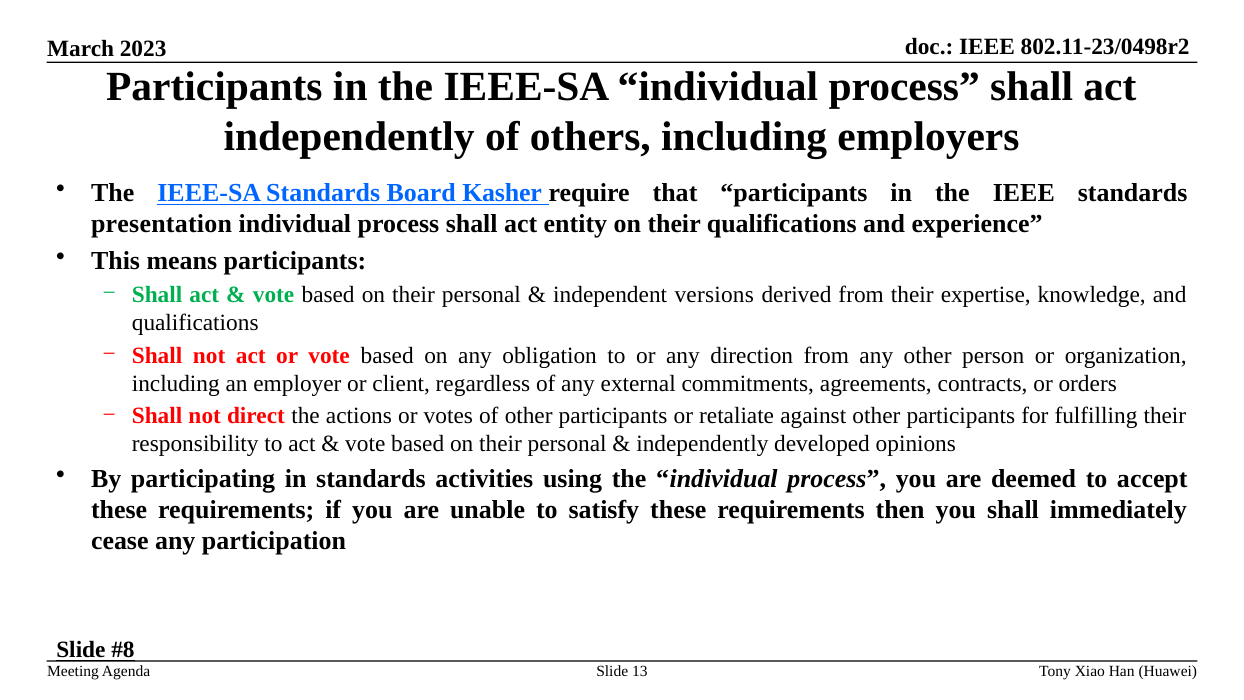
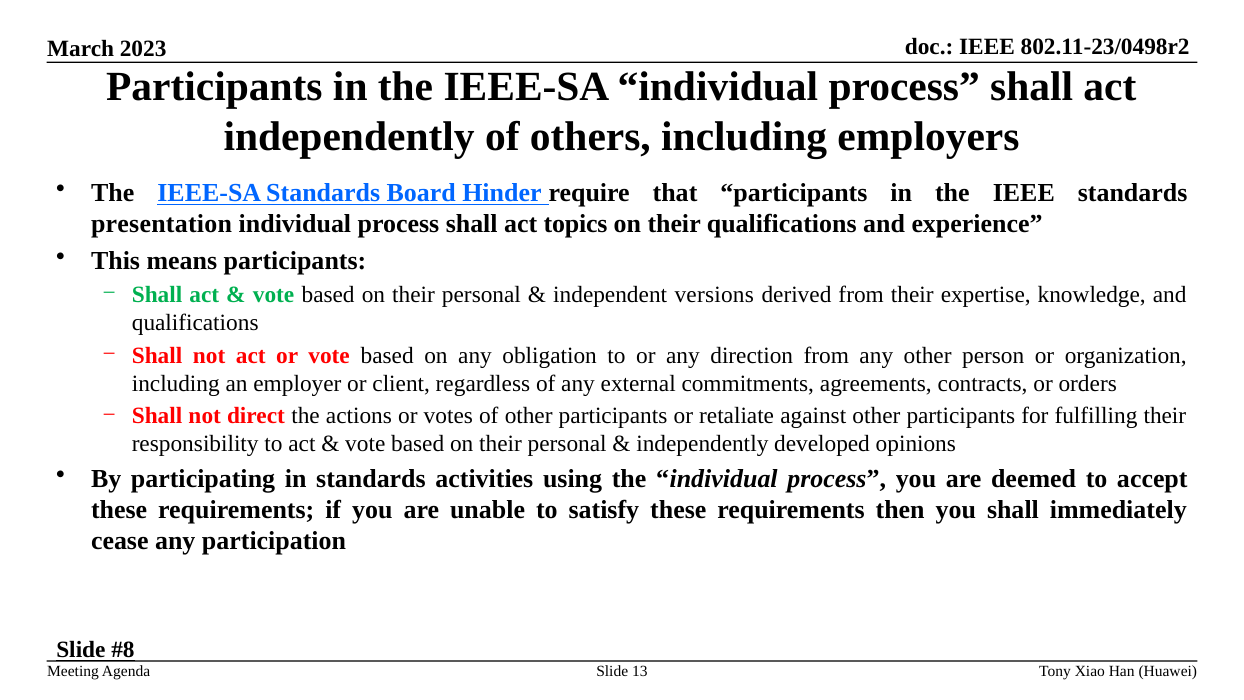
Kasher: Kasher -> Hinder (502, 193)
entity: entity -> topics (576, 224)
